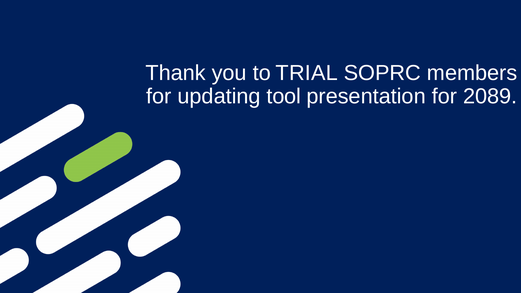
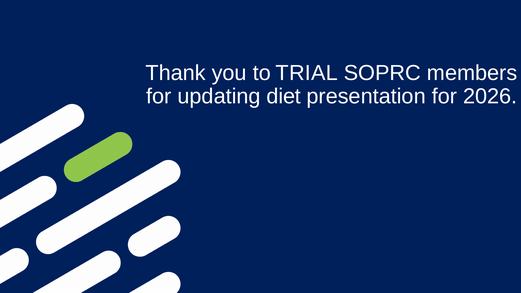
tool: tool -> diet (284, 96)
2089: 2089 -> 2026 (490, 96)
